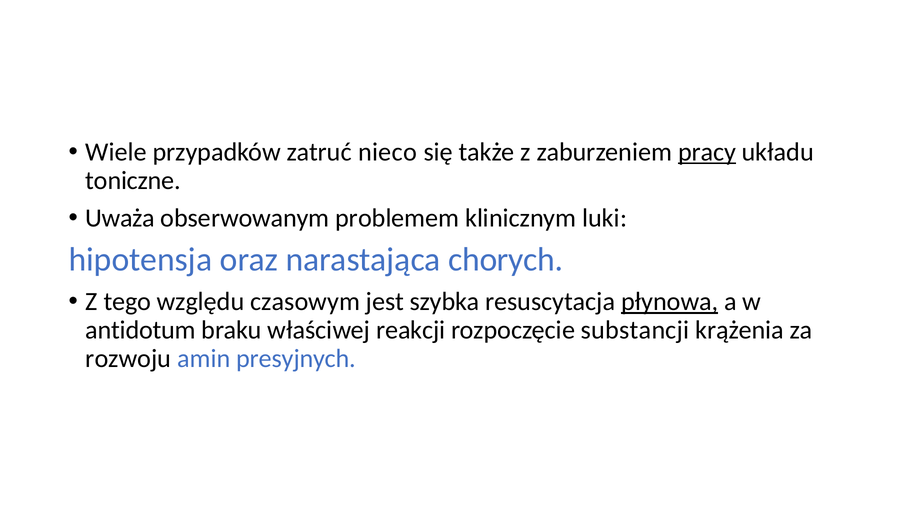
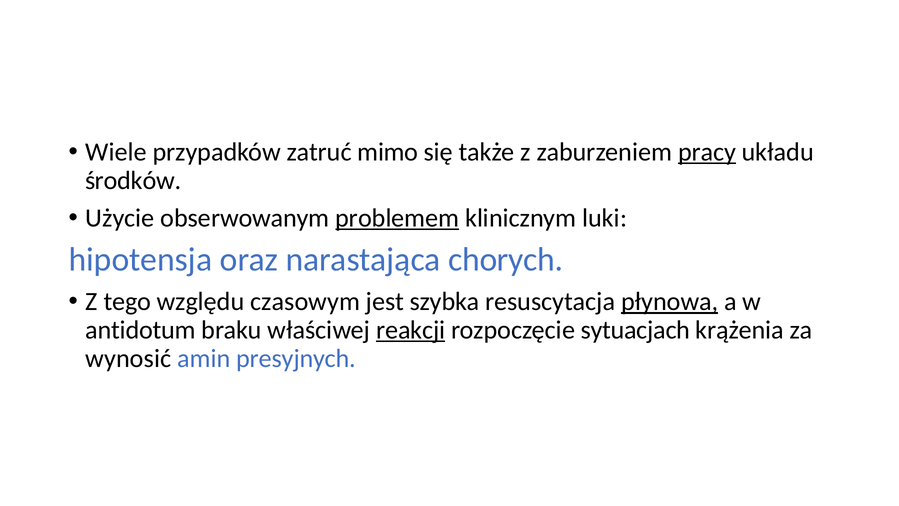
nieco: nieco -> mimo (388, 152)
toniczne: toniczne -> środków (133, 180)
Uważa: Uważa -> Użycie (120, 218)
problemem underline: none -> present (397, 218)
reakcji underline: none -> present (411, 330)
substancji: substancji -> sytuacjach (635, 330)
rozwoju: rozwoju -> wynosić (128, 358)
